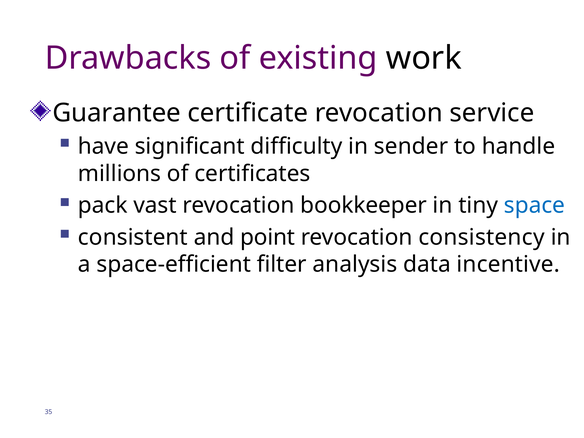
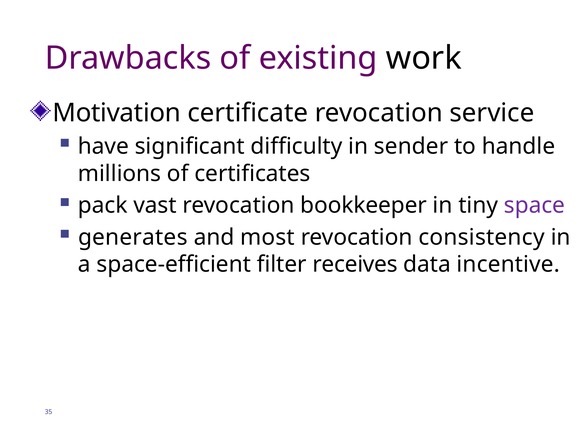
Guarantee: Guarantee -> Motivation (117, 113)
space colour: blue -> purple (535, 205)
consistent: consistent -> generates (133, 237)
point: point -> most (267, 237)
analysis: analysis -> receives (355, 265)
